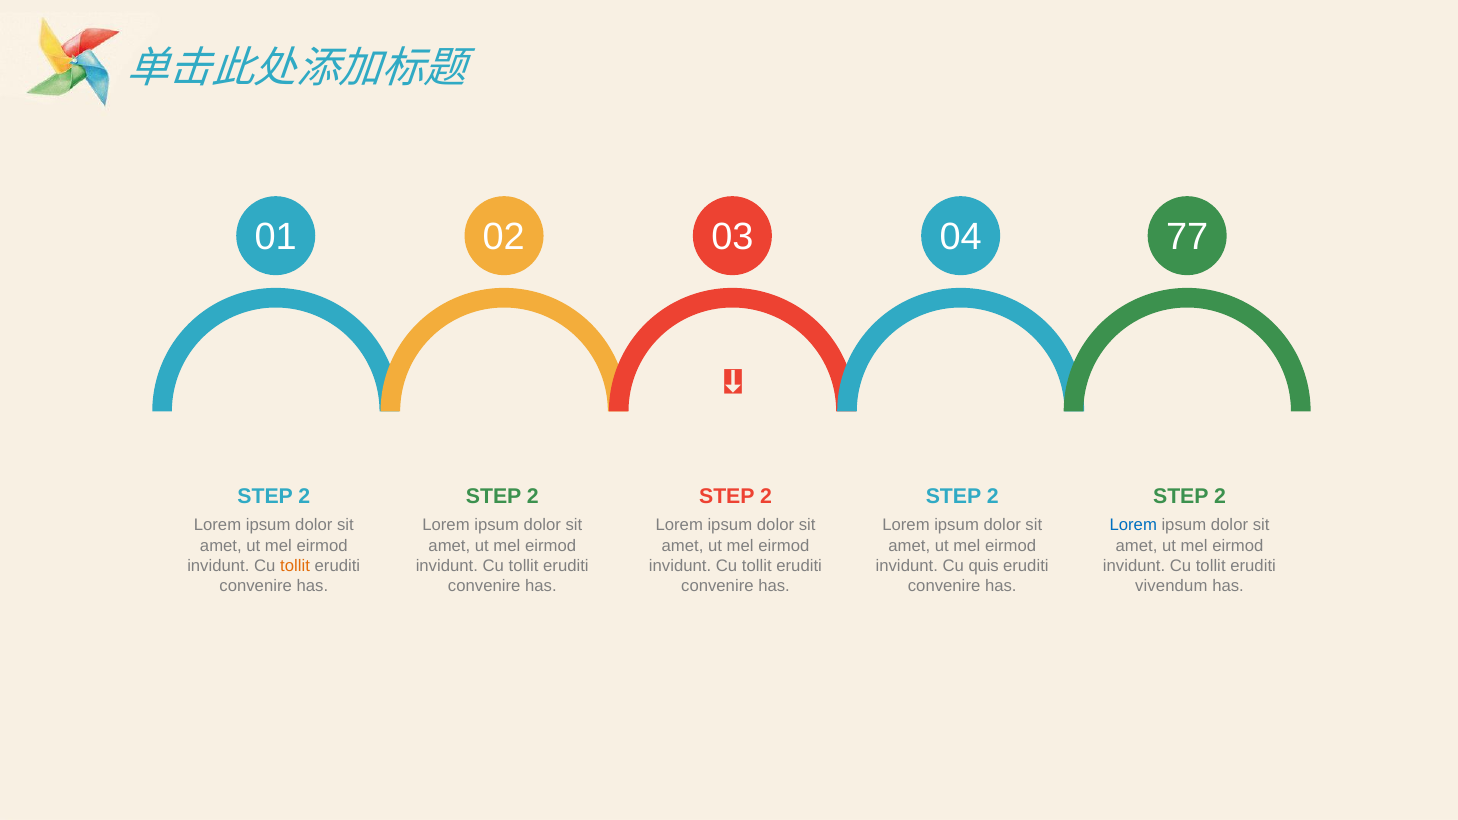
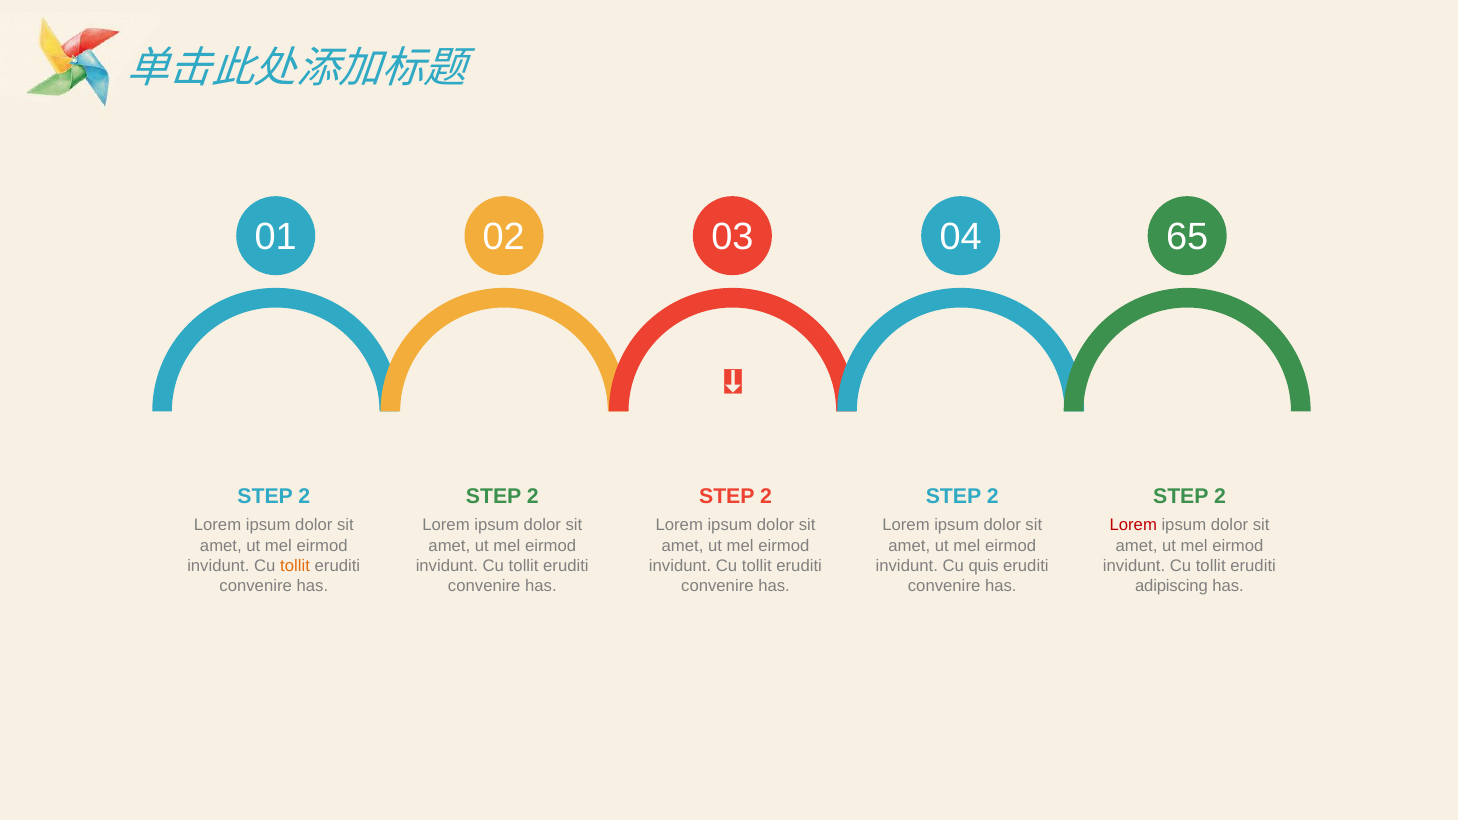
77: 77 -> 65 (1187, 237)
Lorem colour: blue -> red (1133, 526)
vivendum: vivendum -> adipiscing (1171, 586)
